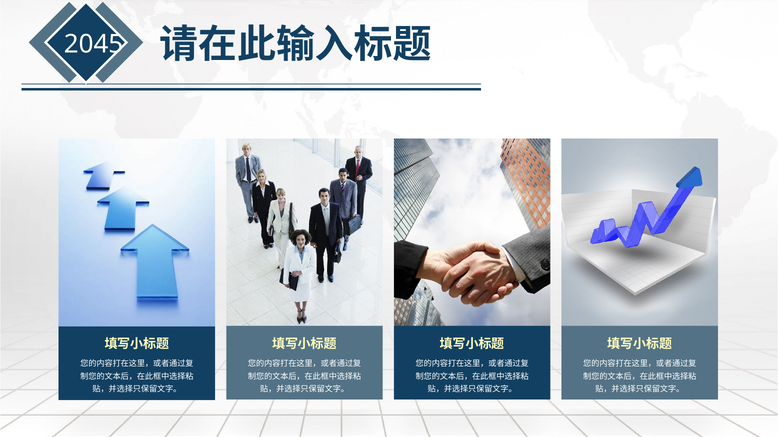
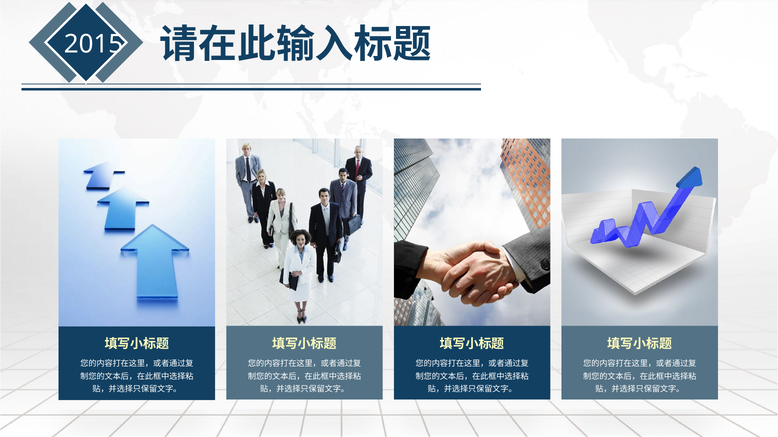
2045: 2045 -> 2015 (94, 44)
